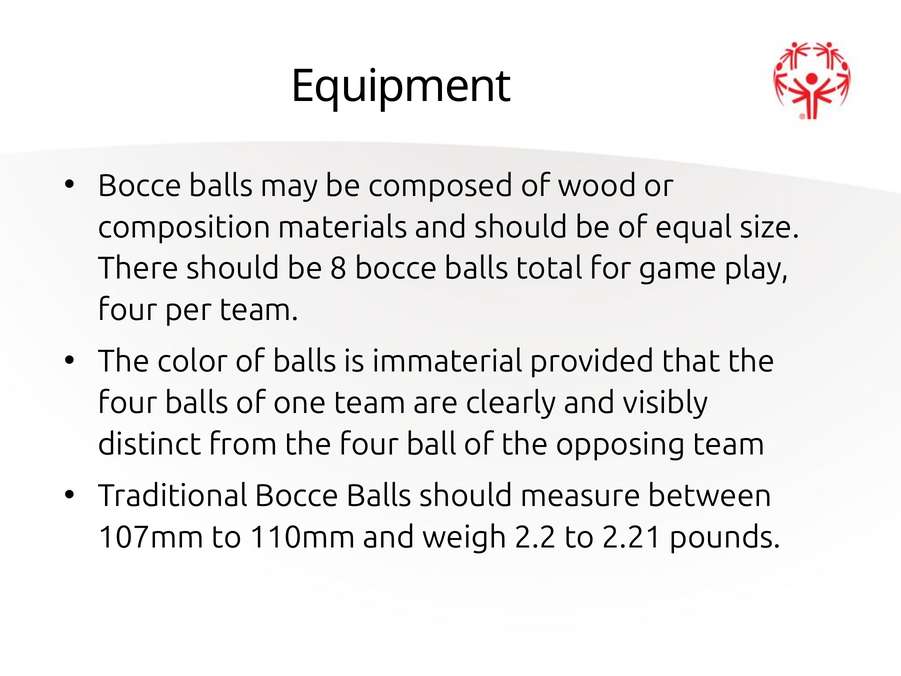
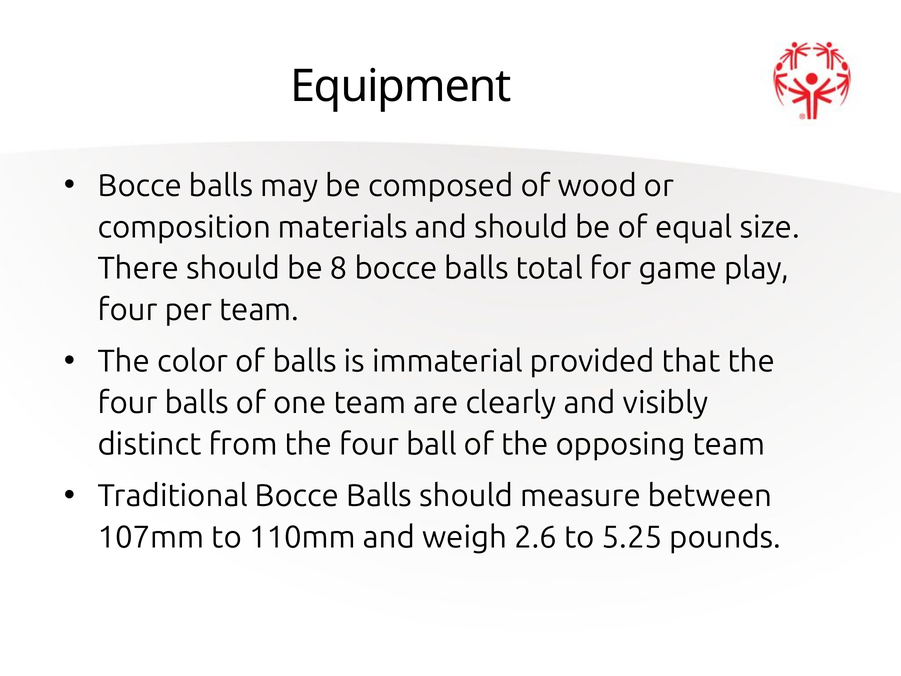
2.2: 2.2 -> 2.6 (536, 537)
2.21: 2.21 -> 5.25 (632, 537)
